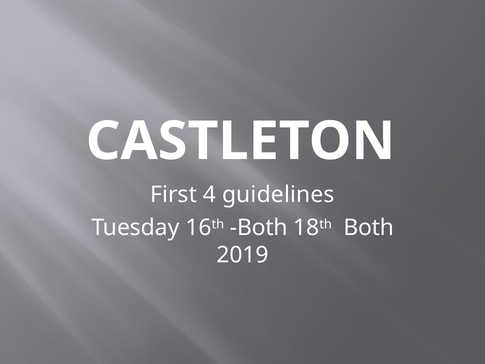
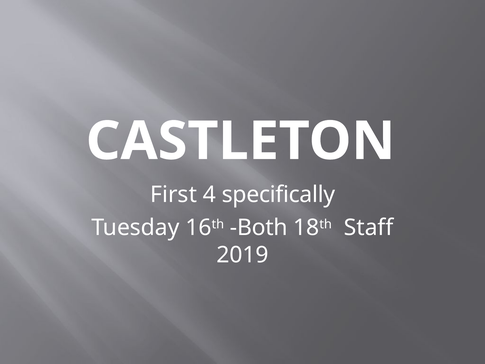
guidelines: guidelines -> specifically (278, 194)
18th Both: Both -> Staff (369, 227)
